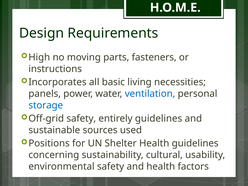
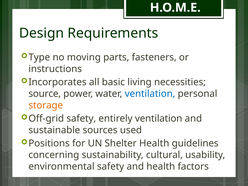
High: High -> Type (39, 57)
panels: panels -> source (45, 94)
storage colour: blue -> orange (46, 105)
entirely guidelines: guidelines -> ventilation (159, 119)
